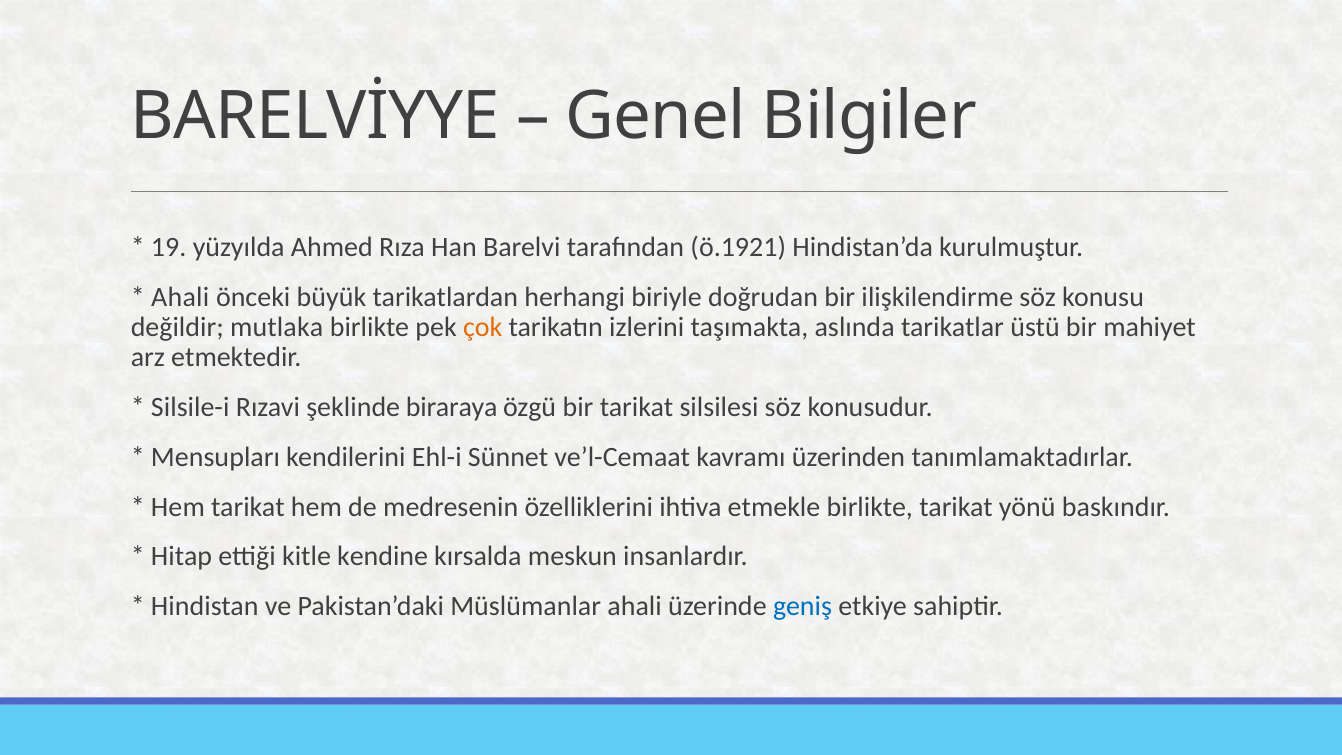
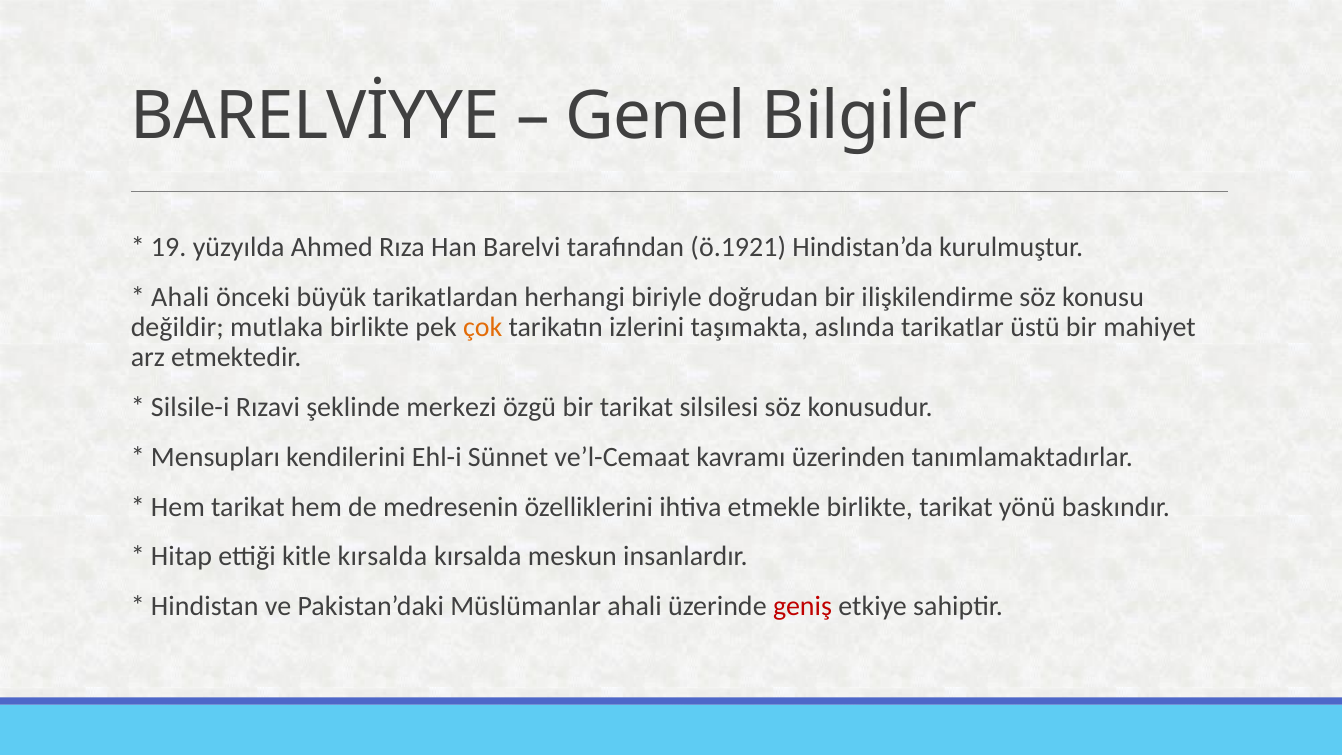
biraraya: biraraya -> merkezi (452, 407)
kitle kendine: kendine -> kırsalda (382, 557)
geniş colour: blue -> red (802, 606)
